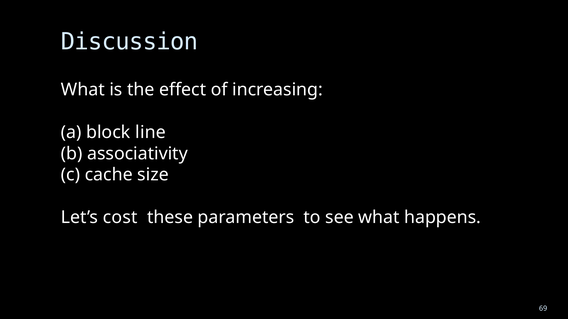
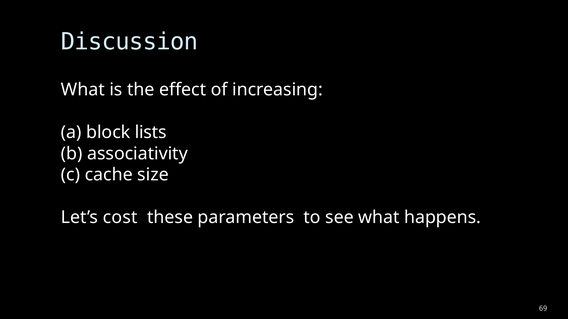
line: line -> lists (151, 132)
